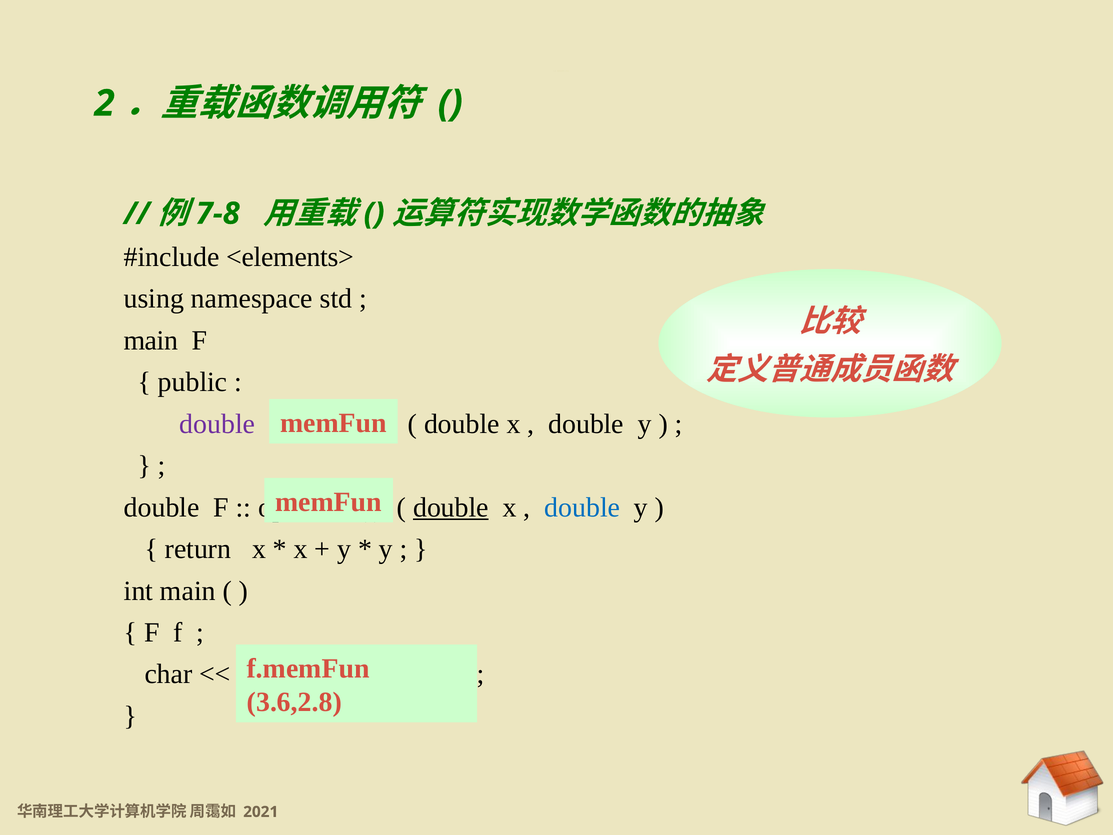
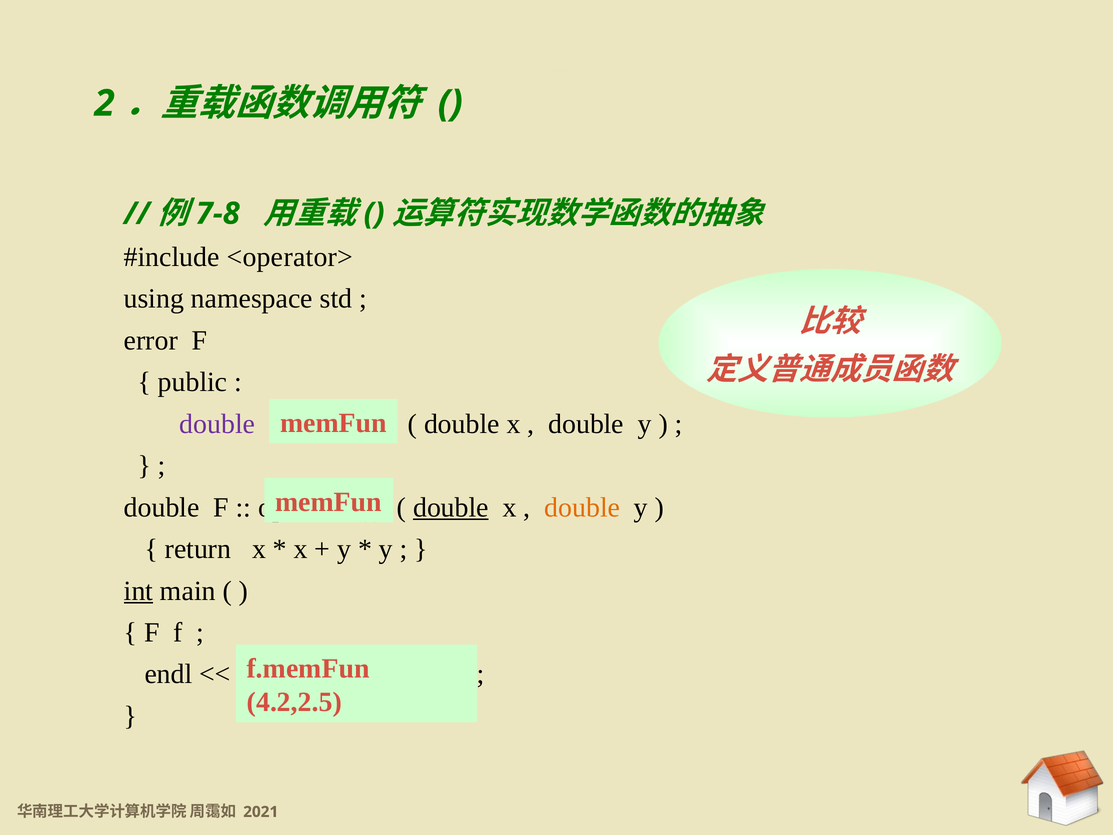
<elements>: <elements> -> <operator> (290, 257)
main: main -> error (151, 340)
double colour: blue -> orange (582, 507)
int underline: none -> present (138, 591)
char: char -> endl (168, 674)
3.6,2.8: 3.6,2.8 -> 4.2,2.5 (294, 702)
